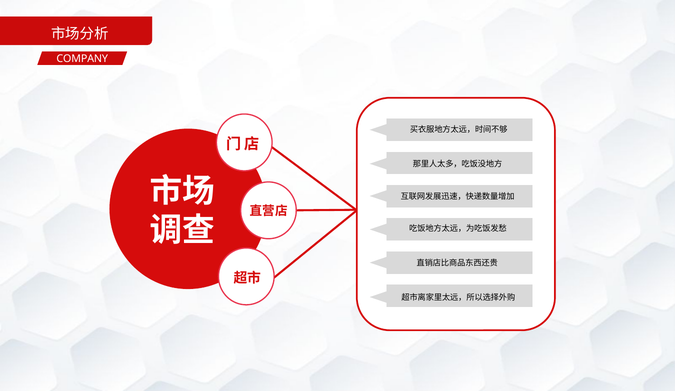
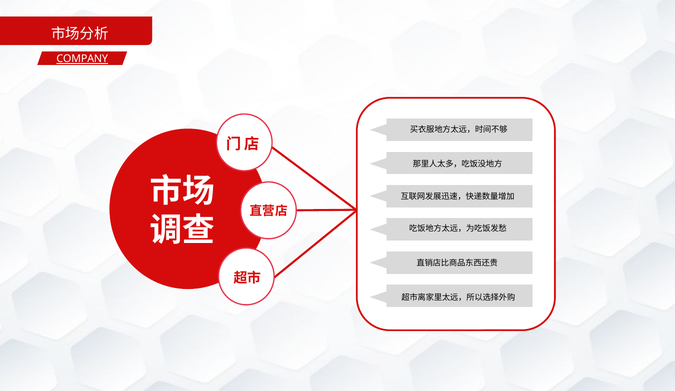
COMPANY underline: none -> present (82, 59)
